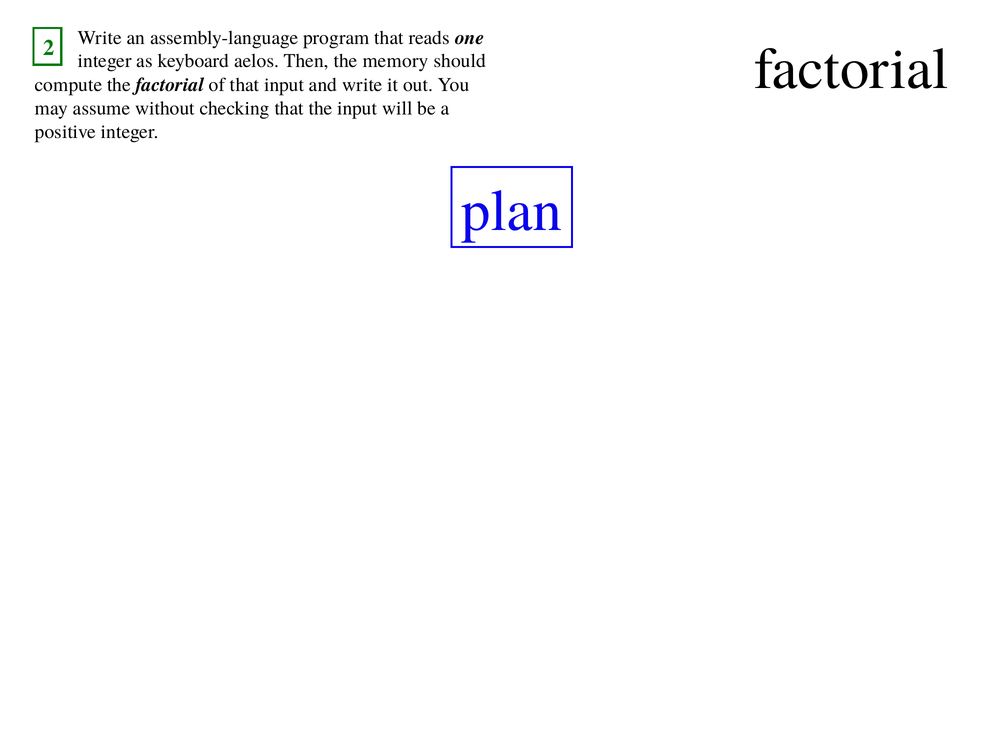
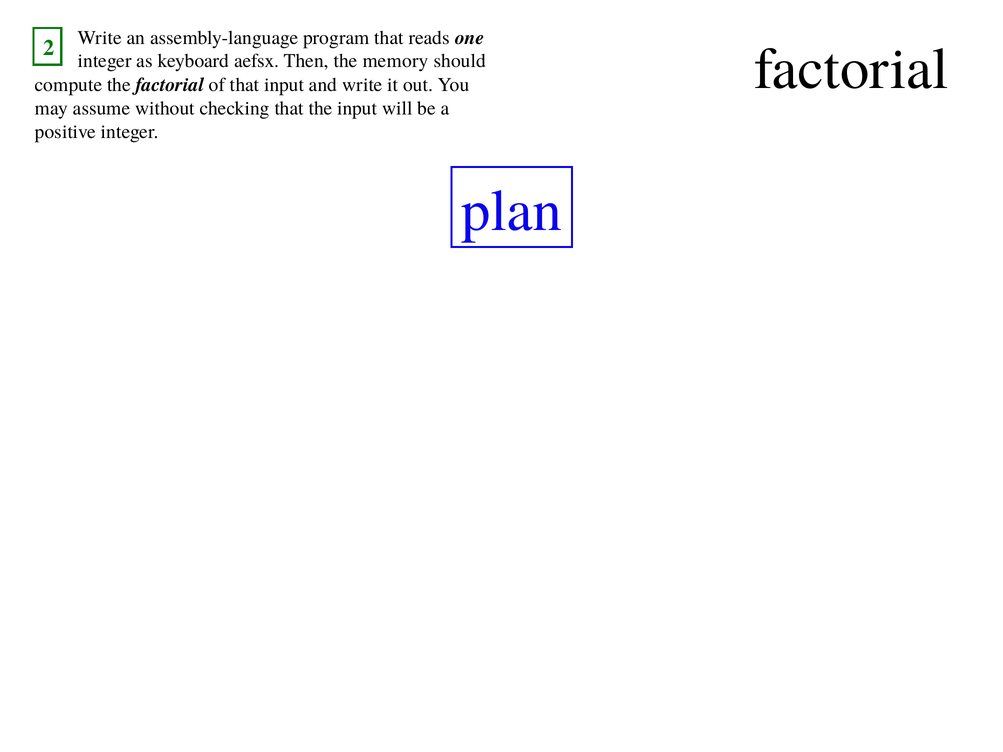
aelos: aelos -> aefsx (257, 61)
